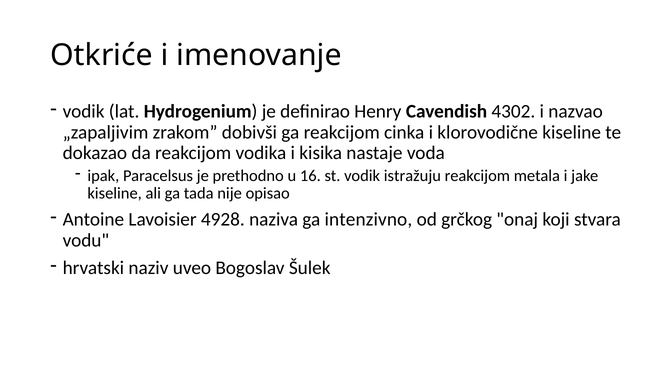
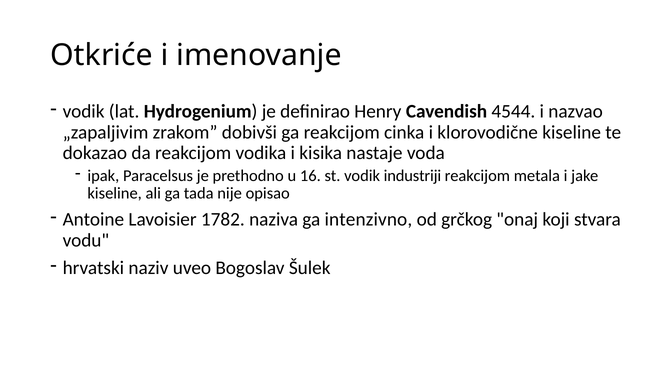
4302: 4302 -> 4544 (513, 112)
istražuju: istražuju -> industriji (412, 176)
4928: 4928 -> 1782 (223, 220)
